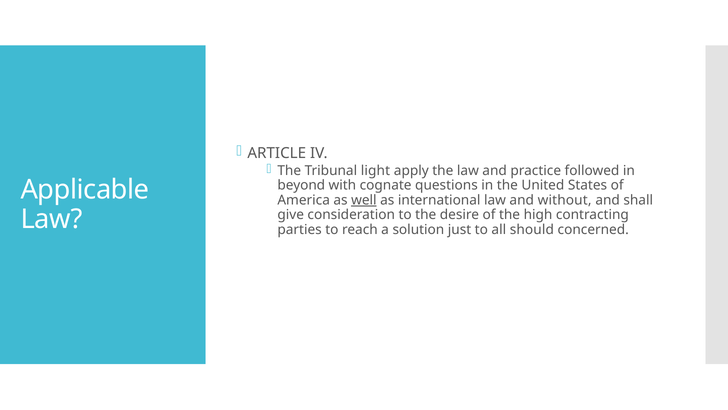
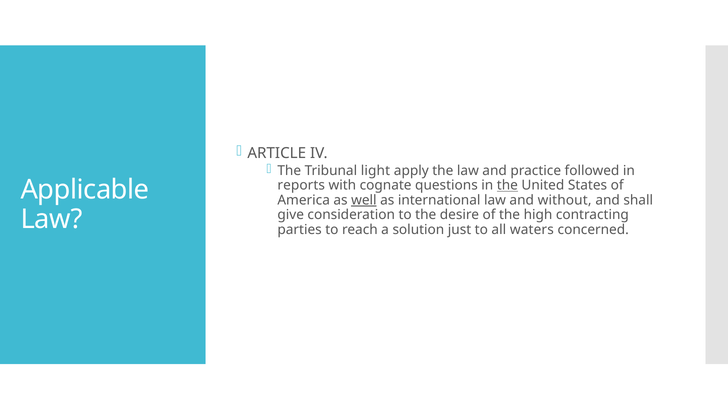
beyond: beyond -> reports (301, 185)
the underline: none -> present (507, 185)
should: should -> waters (532, 229)
